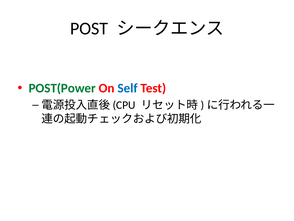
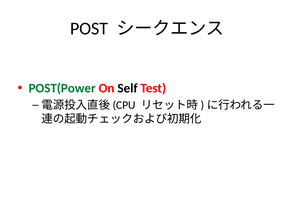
Self colour: blue -> black (128, 88)
